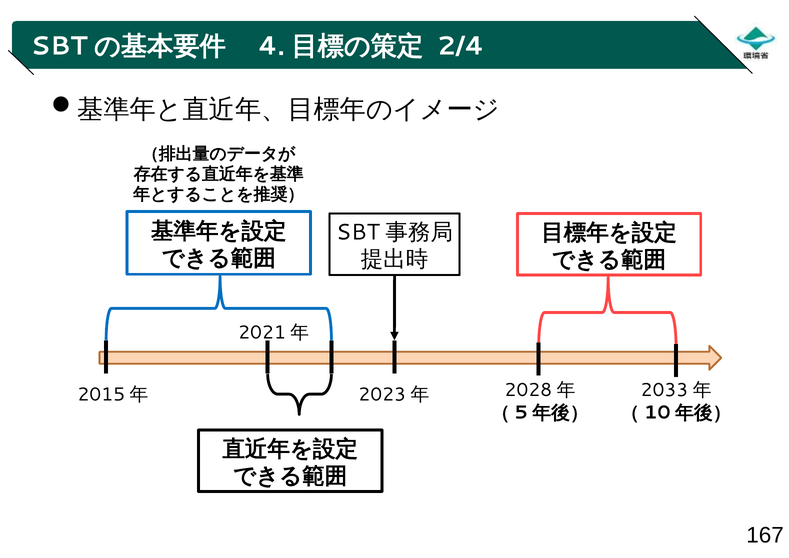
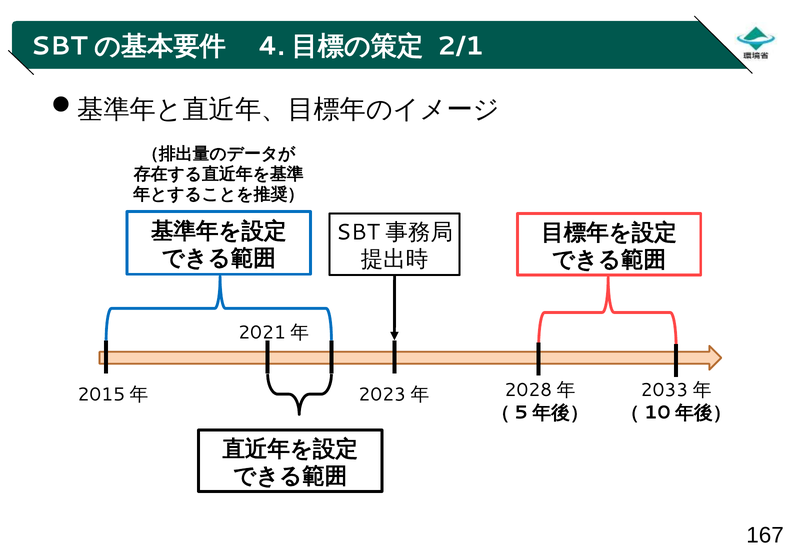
2/4: 2/4 -> 2/1 (461, 46)
